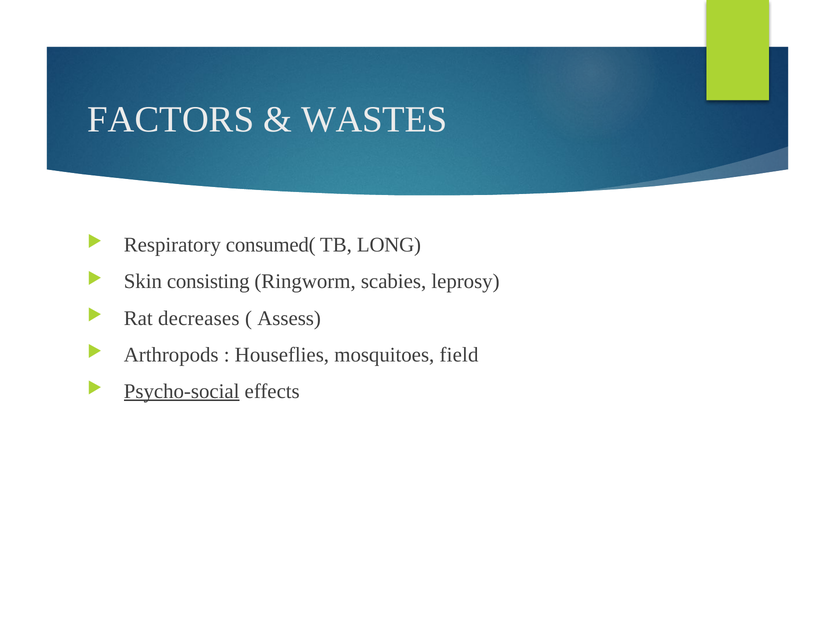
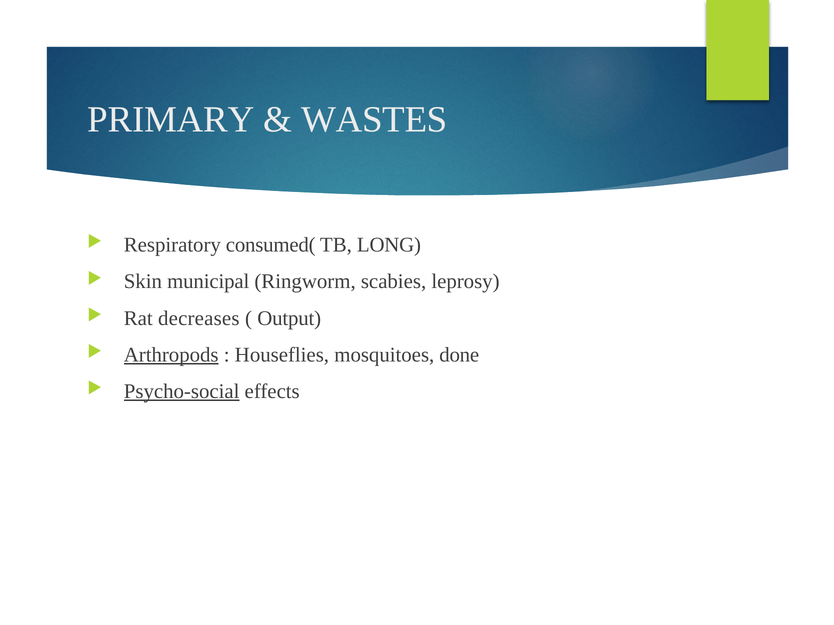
FACTORS: FACTORS -> PRIMARY (171, 119)
consisting: consisting -> municipal (208, 282)
Assess: Assess -> Output (289, 318)
Arthropods underline: none -> present (171, 355)
field: field -> done (459, 355)
